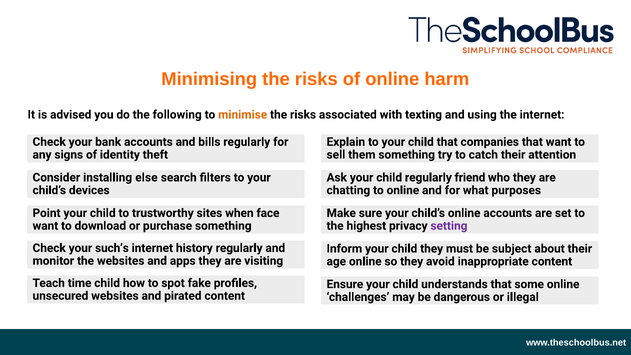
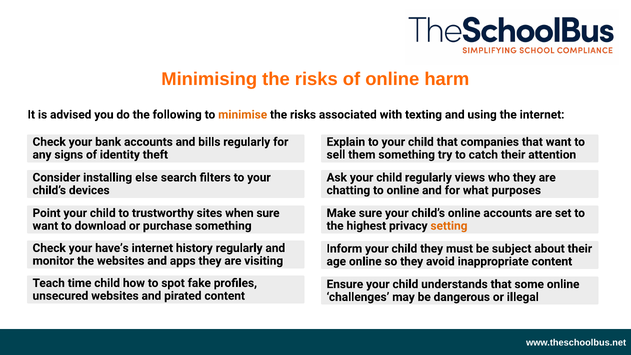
friend: friend -> views (470, 177)
when face: face -> sure (268, 213)
setting colour: purple -> orange (449, 226)
such’s: such’s -> have’s (112, 248)
